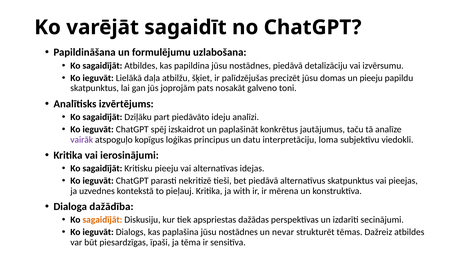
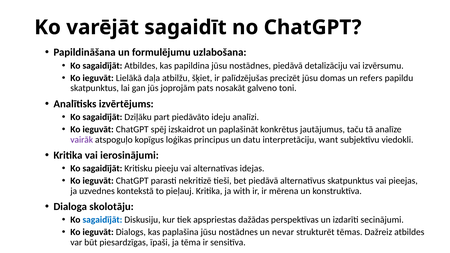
un pieeju: pieeju -> refers (371, 78)
loma: loma -> want (328, 140)
dažādība: dažādība -> skolotāju (112, 207)
sagaidījāt colour: orange -> blue (102, 220)
